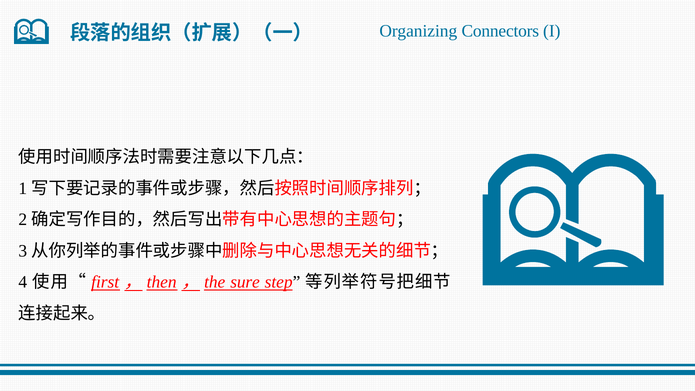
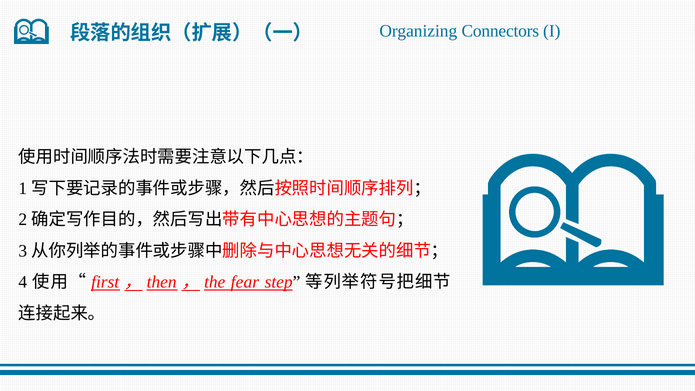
sure: sure -> fear (245, 282)
